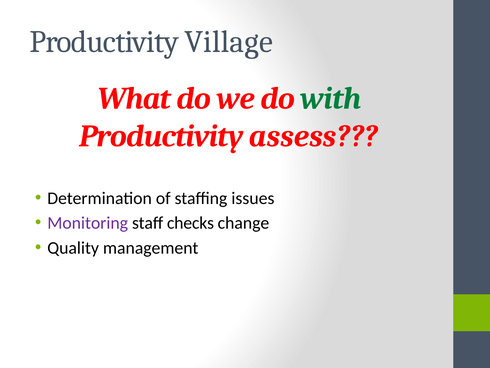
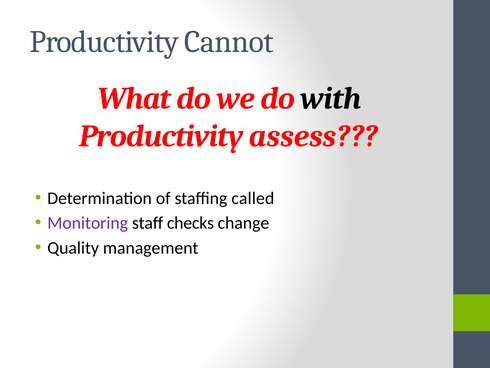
Village: Village -> Cannot (229, 42)
with colour: green -> black (331, 99)
issues: issues -> called (253, 198)
